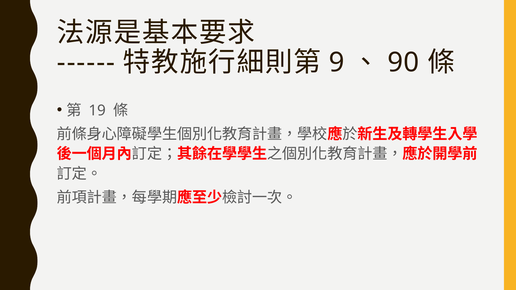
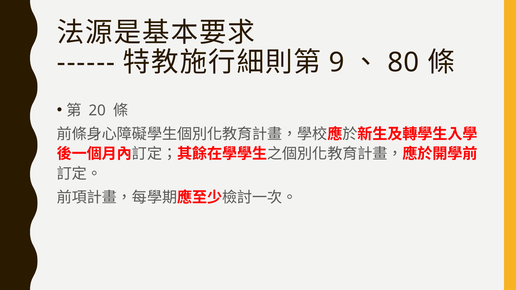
90: 90 -> 80 (403, 62)
19: 19 -> 20 (97, 111)
